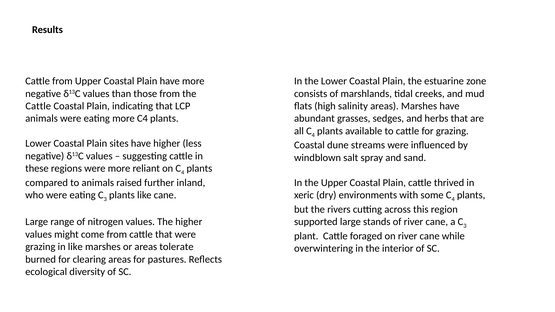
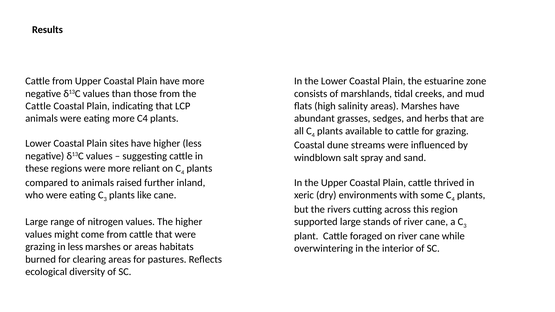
in like: like -> less (75, 247)
tolerate: tolerate -> habitats (177, 247)
